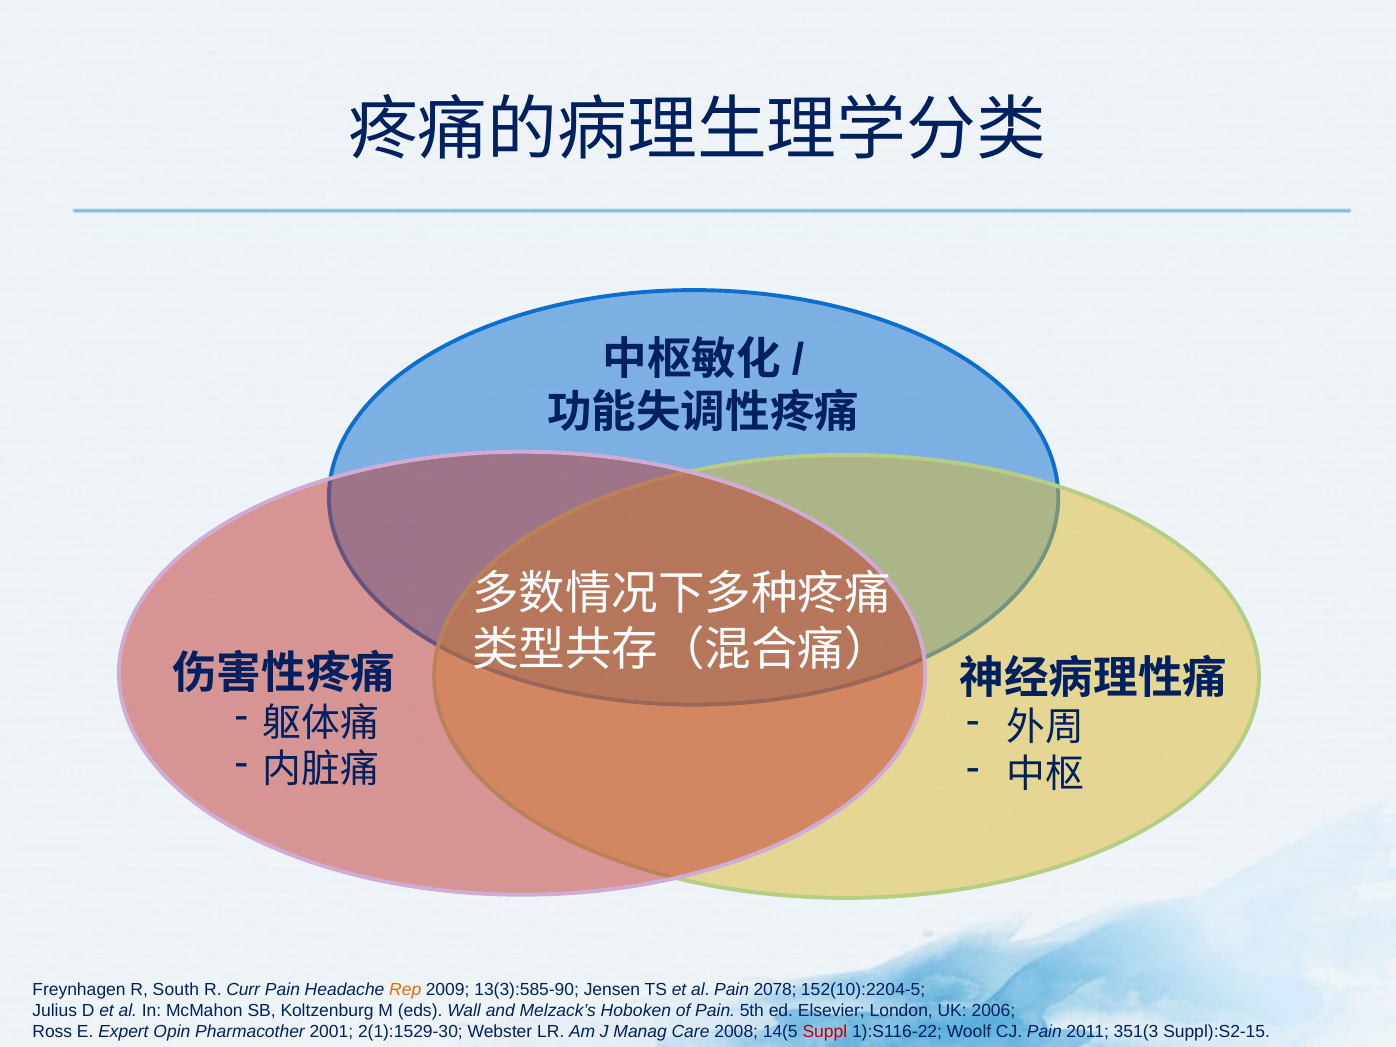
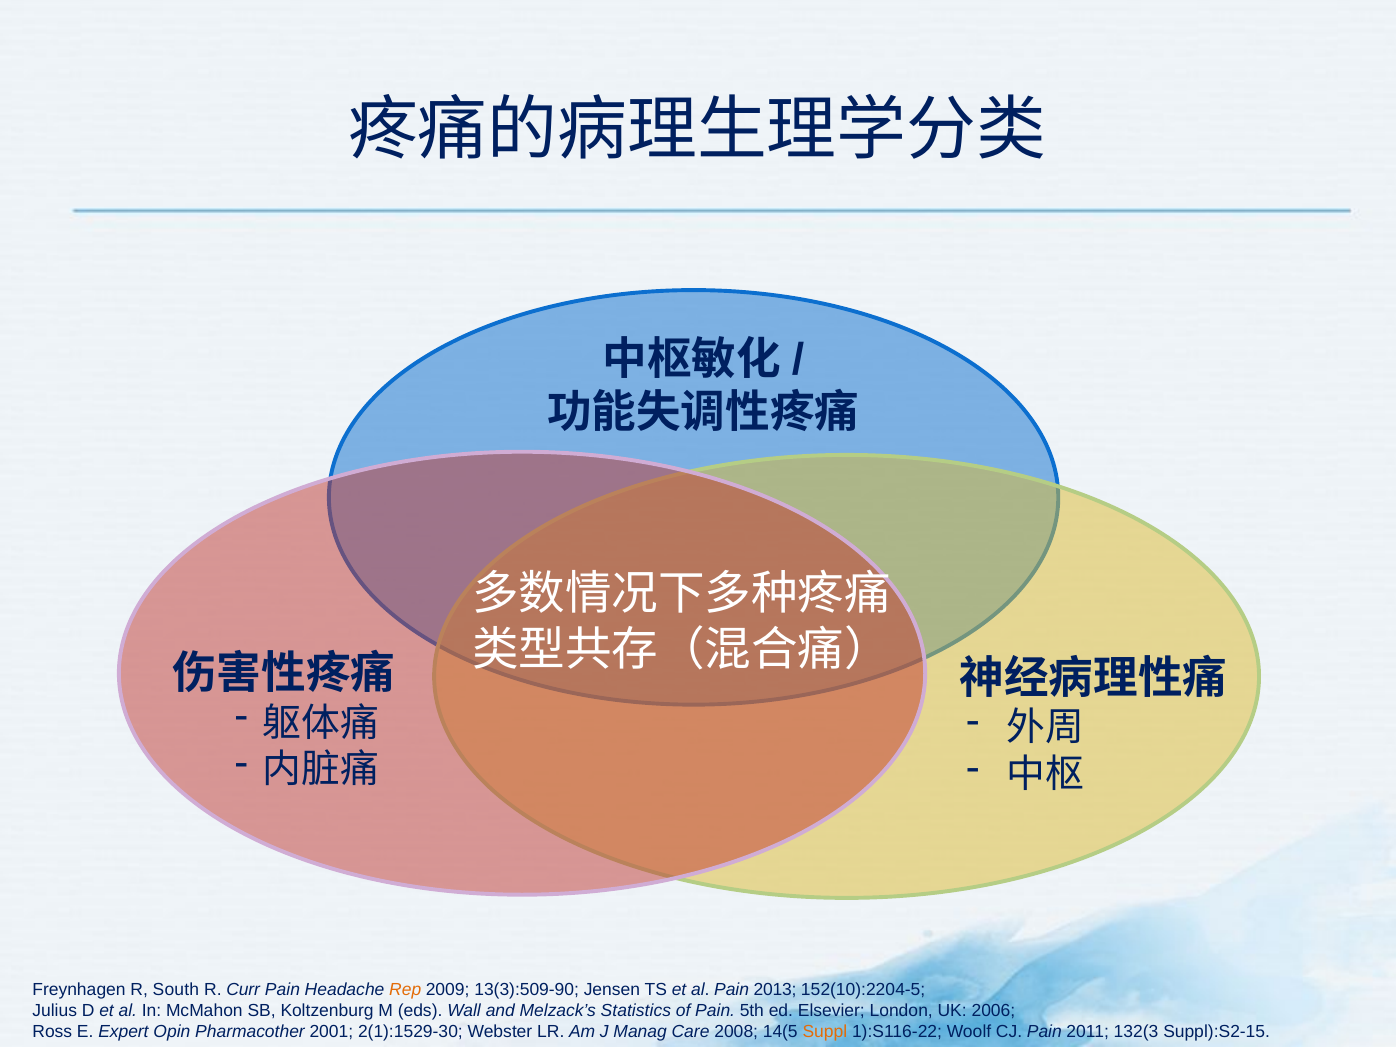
13(3):585-90: 13(3):585-90 -> 13(3):509-90 (527, 989)
2078: 2078 -> 2013 (775, 989)
Hoboken: Hoboken -> Statistics (636, 1010)
Suppl colour: red -> orange (825, 1031)
351(3: 351(3 -> 132(3 (1136, 1031)
